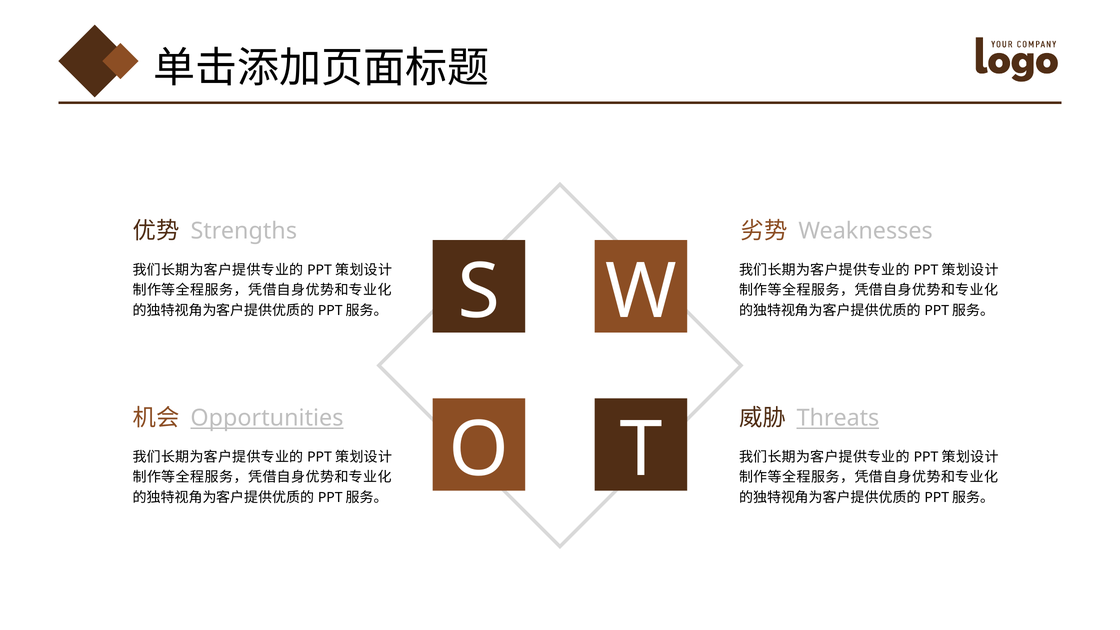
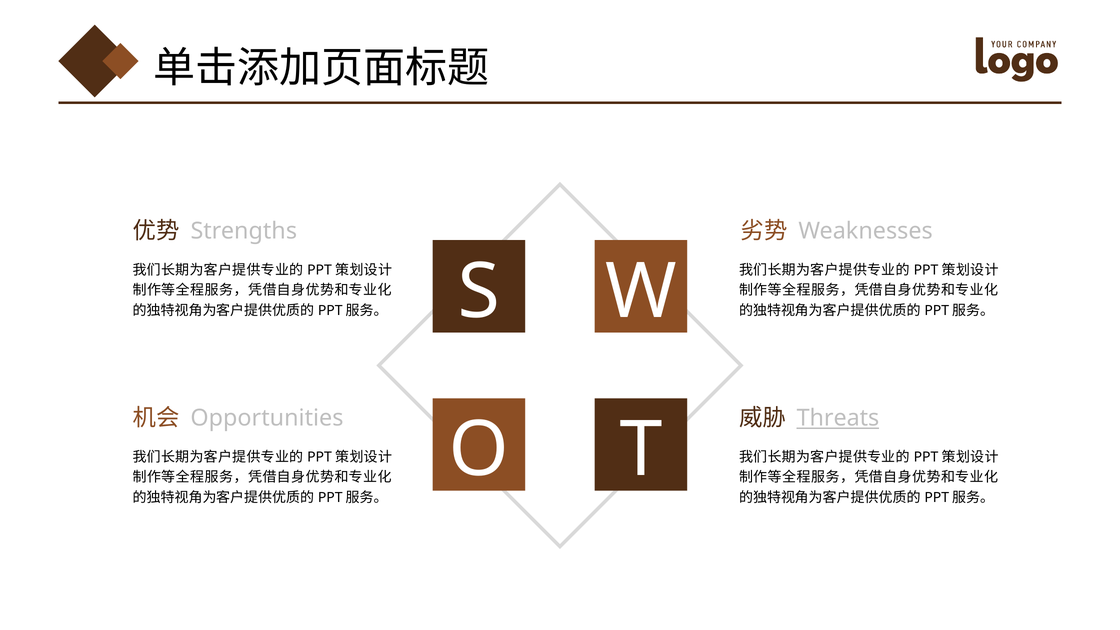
Opportunities underline: present -> none (267, 418)
